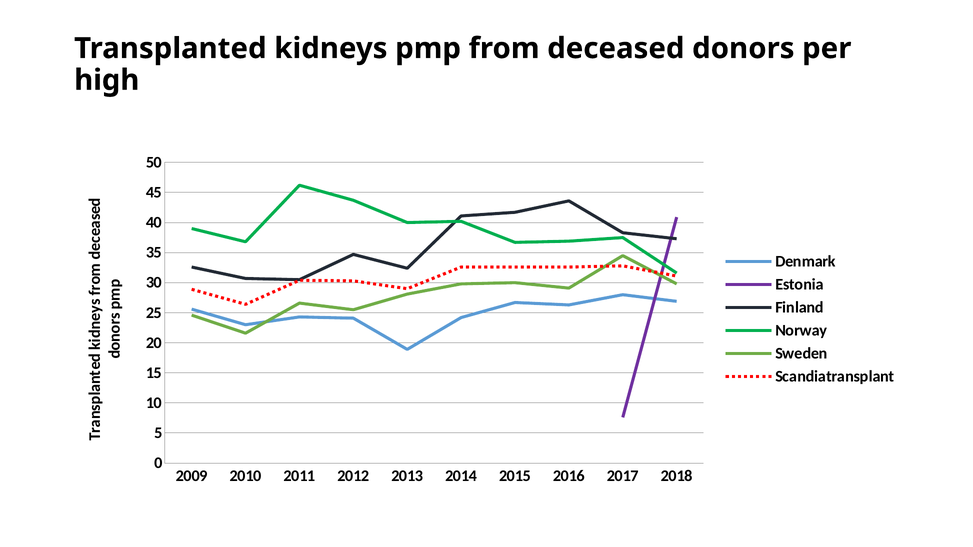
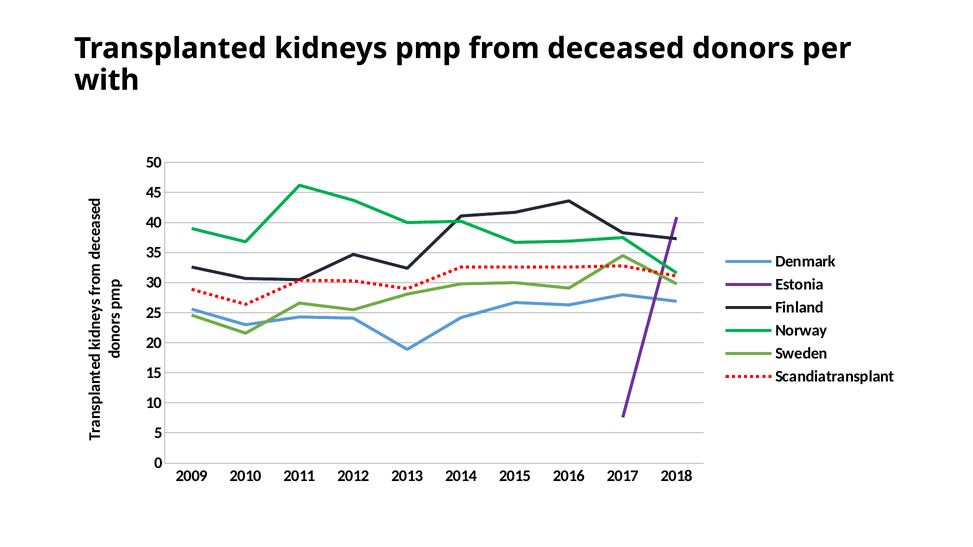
high: high -> with (107, 80)
